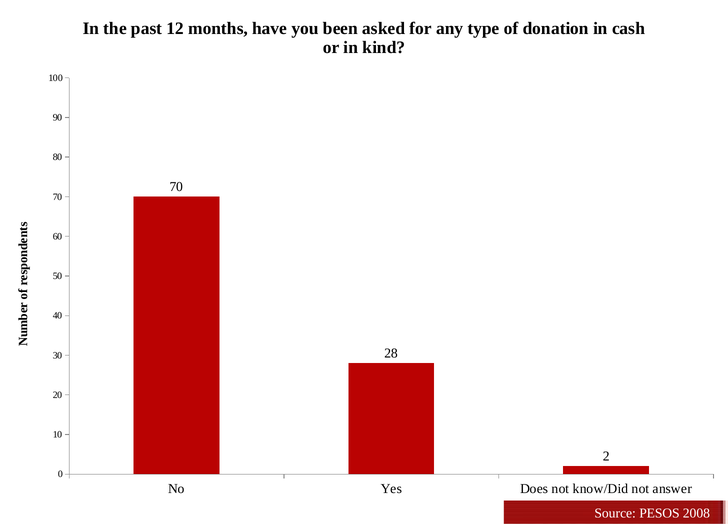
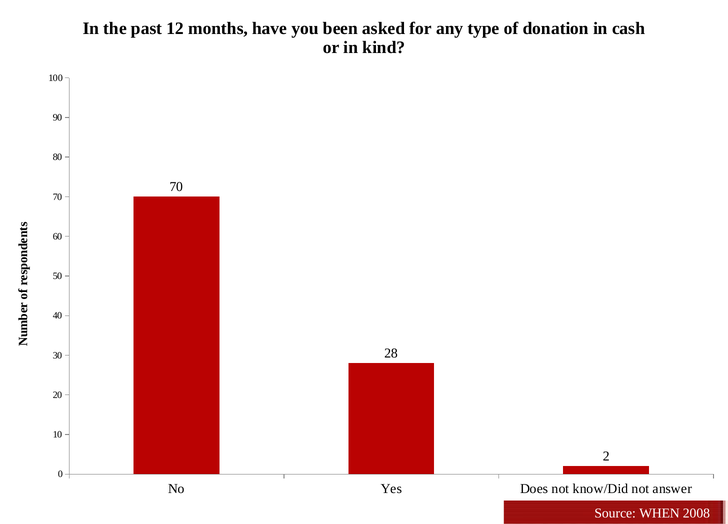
PESOS: PESOS -> WHEN (659, 513)
